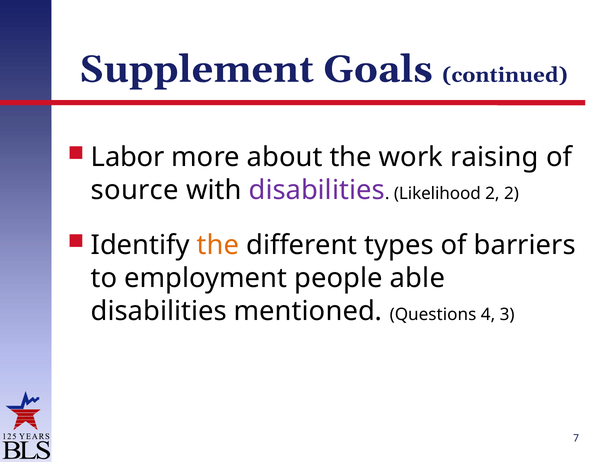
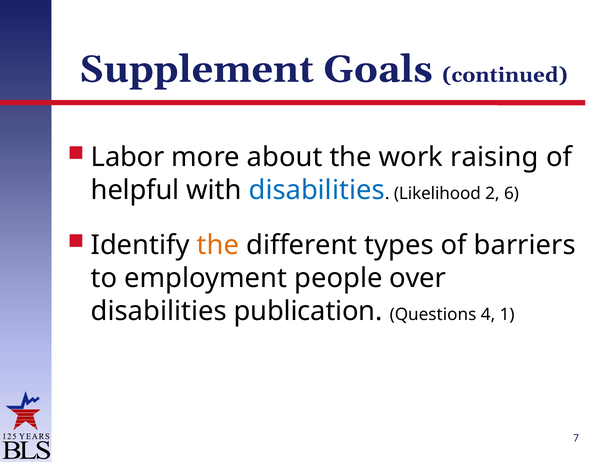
source: source -> helpful (135, 190)
disabilities colour: purple -> blue (317, 190)
2 2: 2 -> 6 (511, 194)
able: able -> over (418, 278)
mentioned: mentioned -> publication (308, 311)
3: 3 -> 1 (507, 314)
